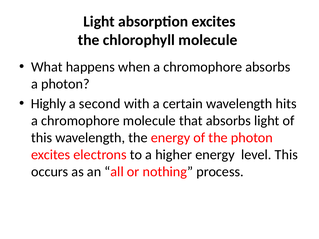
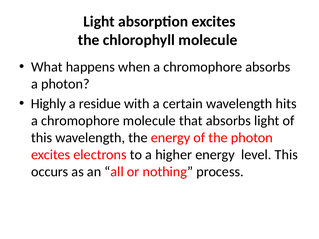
second: second -> residue (100, 104)
